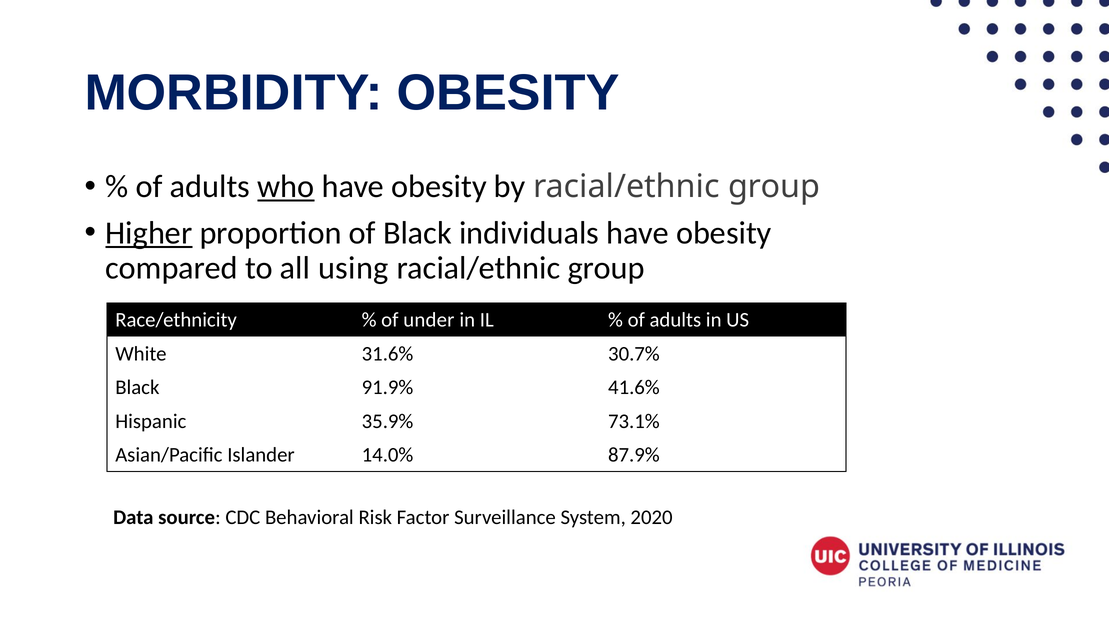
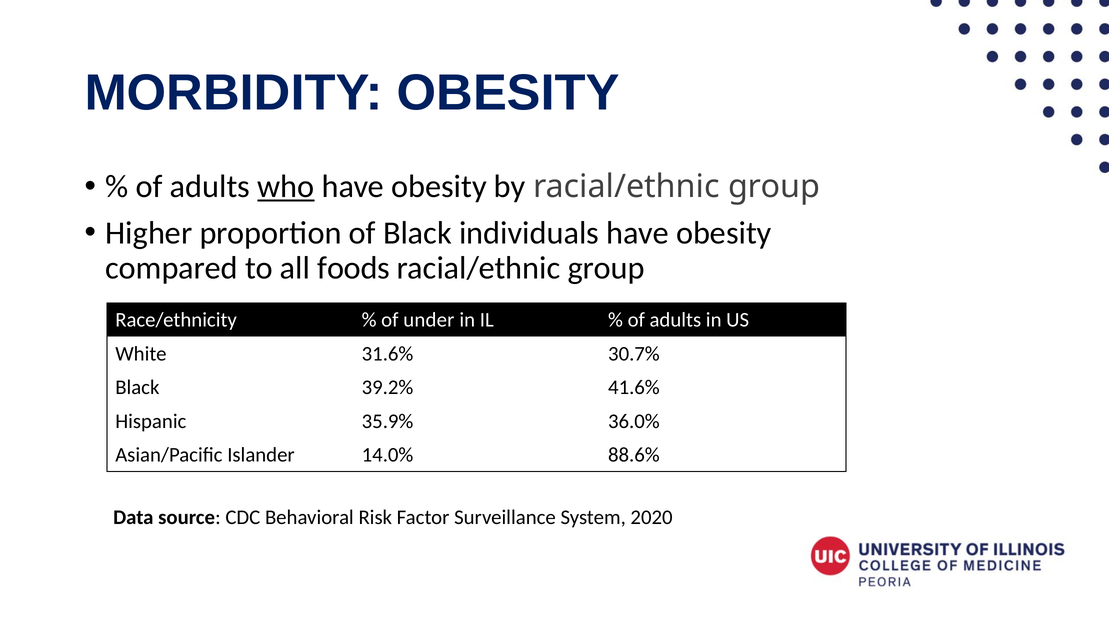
Higher underline: present -> none (149, 233)
using: using -> foods (354, 268)
91.9%: 91.9% -> 39.2% (387, 387)
73.1%: 73.1% -> 36.0% (634, 421)
87.9%: 87.9% -> 88.6% (634, 455)
